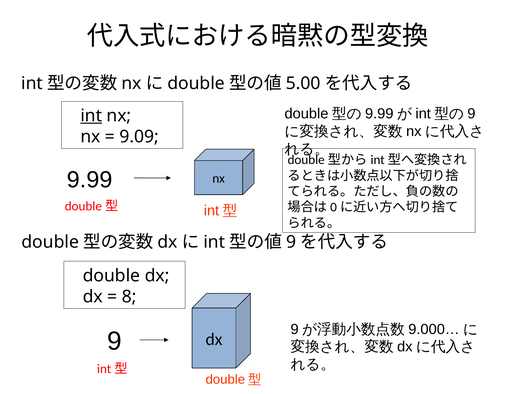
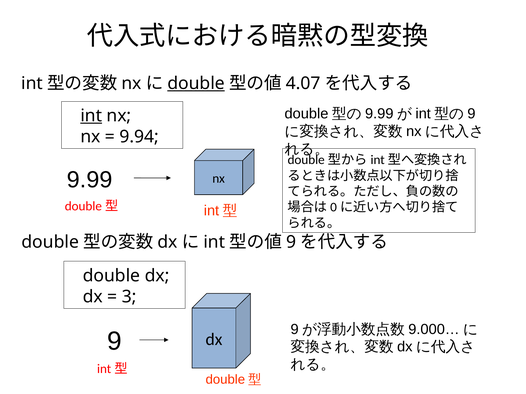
double underline: none -> present (196, 83)
5.00: 5.00 -> 4.07 (303, 83)
9.09: 9.09 -> 9.94 (139, 137)
8: 8 -> 3 (129, 297)
